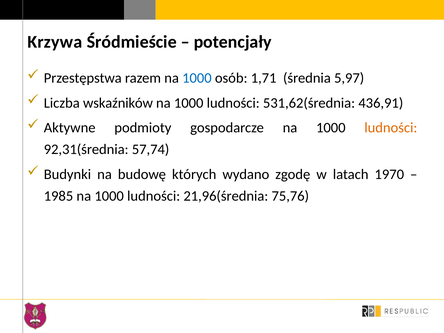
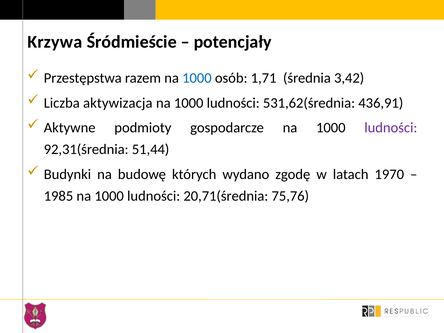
5,97: 5,97 -> 3,42 (349, 78)
wskaźników: wskaźników -> aktywizacja (118, 103)
ludności colour: orange -> purple (391, 128)
57,74: 57,74 -> 51,44 (151, 150)
21,96(średnia: 21,96(średnia -> 20,71(średnia (226, 196)
